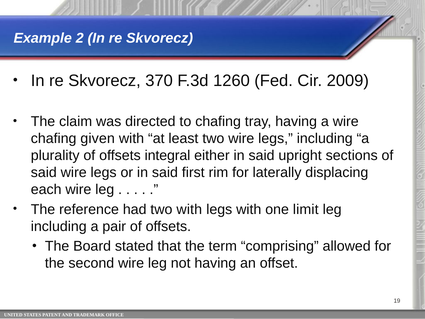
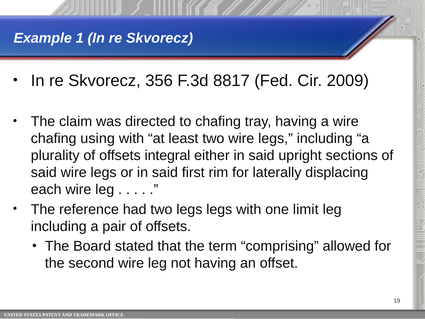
2: 2 -> 1 (80, 38)
370: 370 -> 356 (159, 80)
1260: 1260 -> 8817 (231, 80)
given: given -> using (98, 138)
two with: with -> legs (189, 209)
